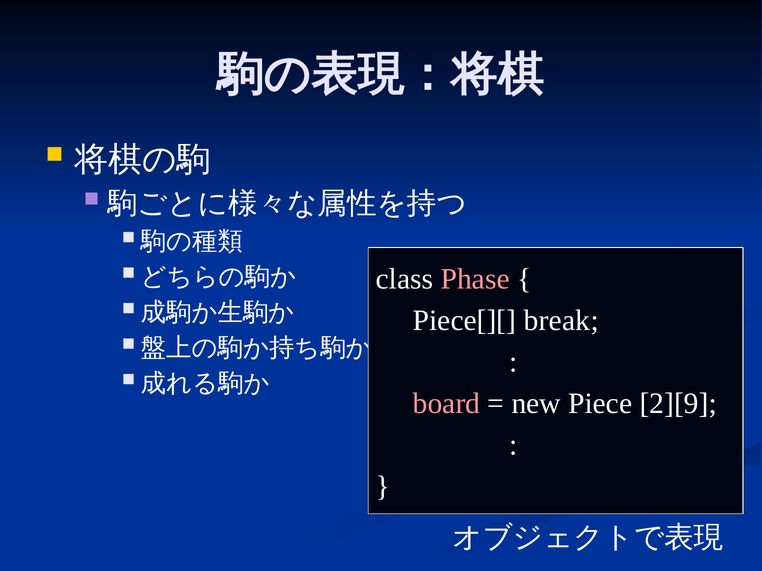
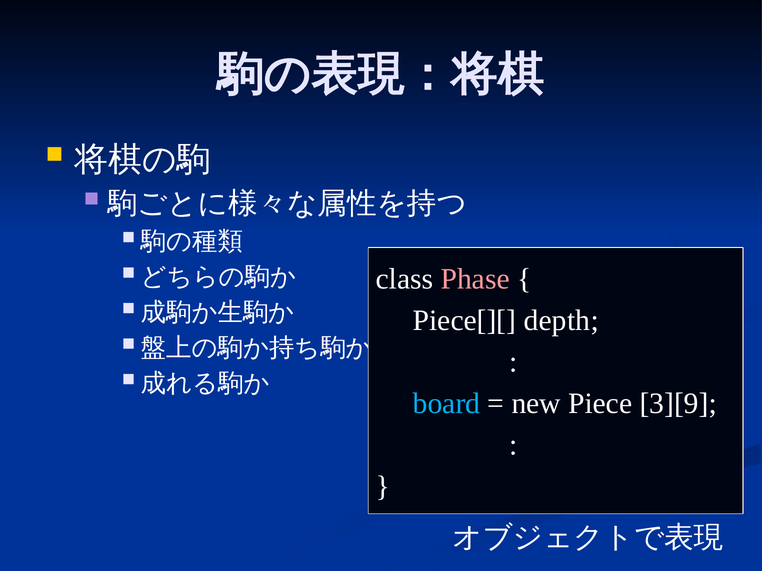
break: break -> depth (561, 321)
board colour: pink -> light blue (447, 404)
2][9: 2][9 -> 3][9 (678, 404)
